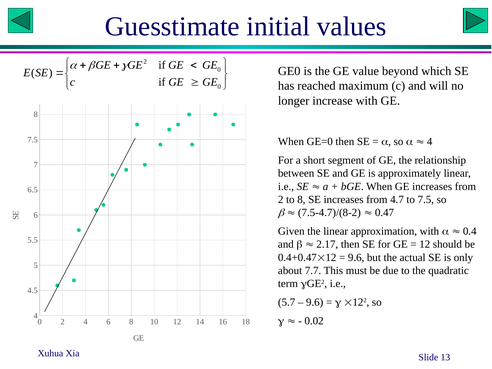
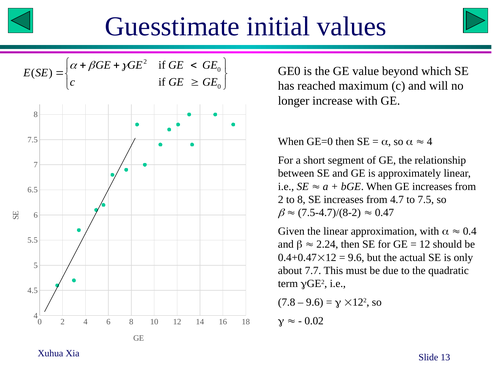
2.17: 2.17 -> 2.24 (327, 244)
5.7: 5.7 -> 7.8 (287, 302)
